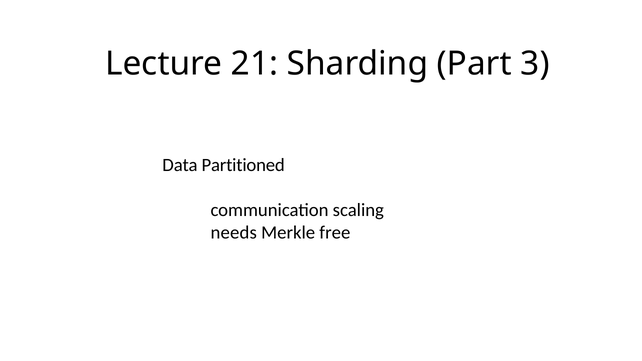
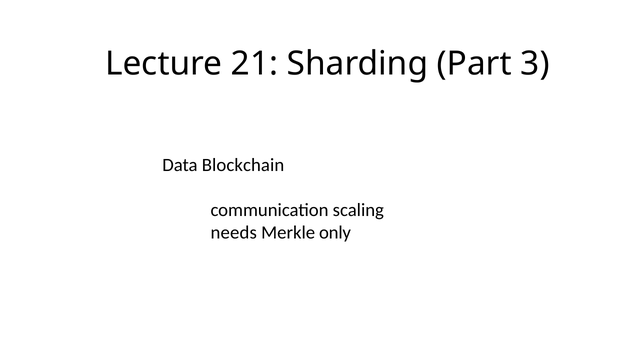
Partitioned: Partitioned -> Blockchain (243, 165)
free: free -> only (335, 233)
